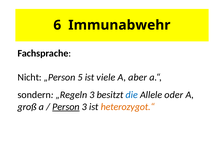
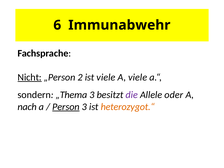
Nicht underline: none -> present (30, 77)
5: 5 -> 2 (80, 77)
A aber: aber -> viele (138, 77)
„Regeln: „Regeln -> „Thema (71, 95)
die colour: blue -> purple (132, 95)
groß: groß -> nach (27, 107)
